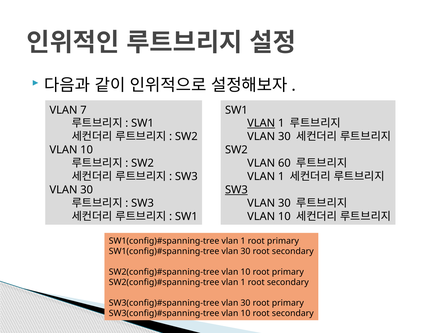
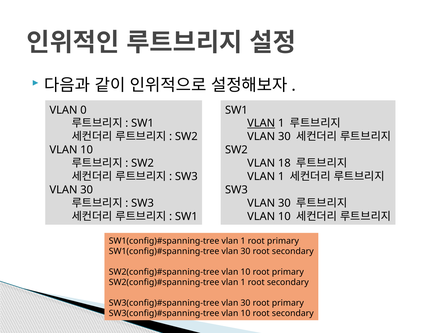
7: 7 -> 0 (83, 110)
60: 60 -> 18 (284, 163)
SW3 underline: present -> none (236, 190)
